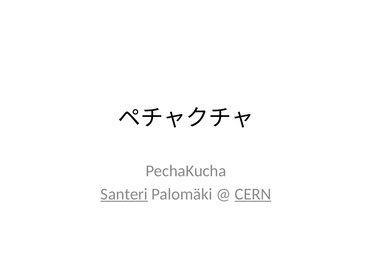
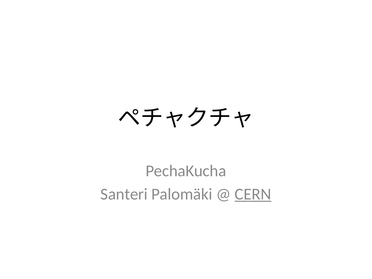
Santeri underline: present -> none (124, 194)
